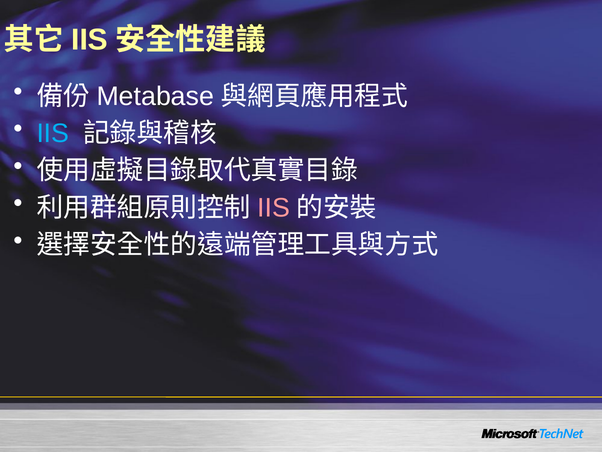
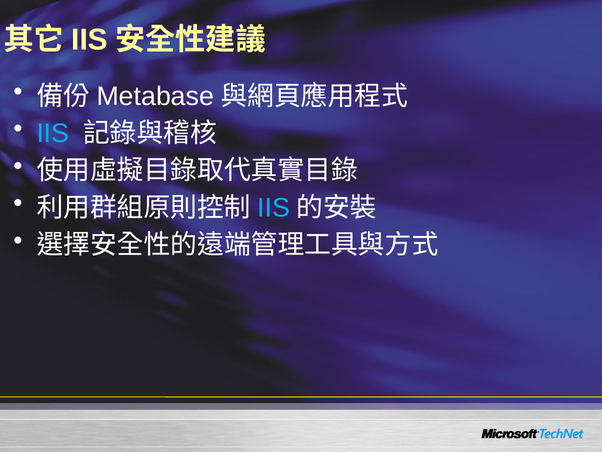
IIS colour: pink -> light blue (274, 208)
